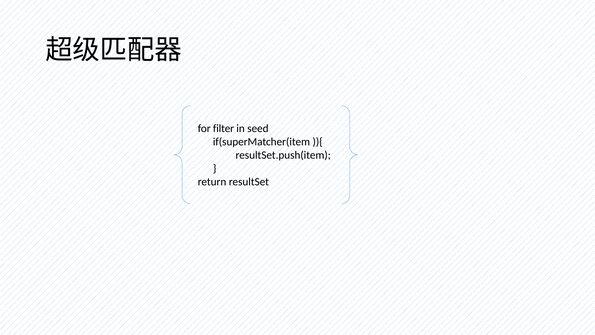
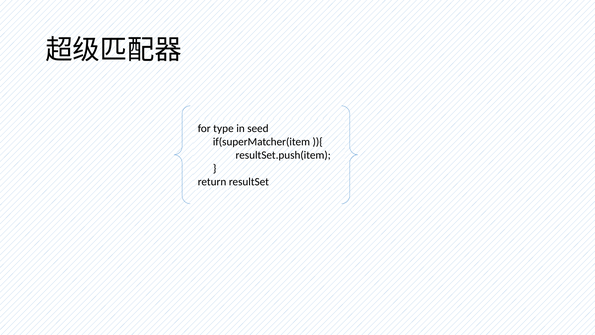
filter: filter -> type (223, 128)
